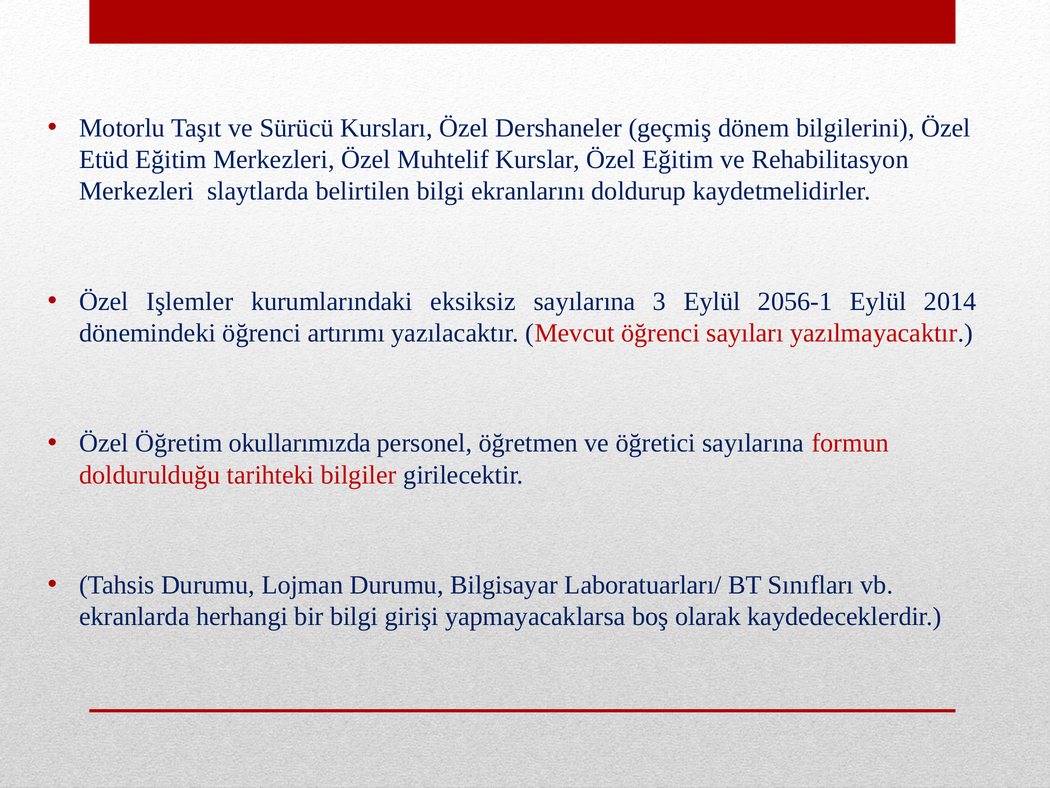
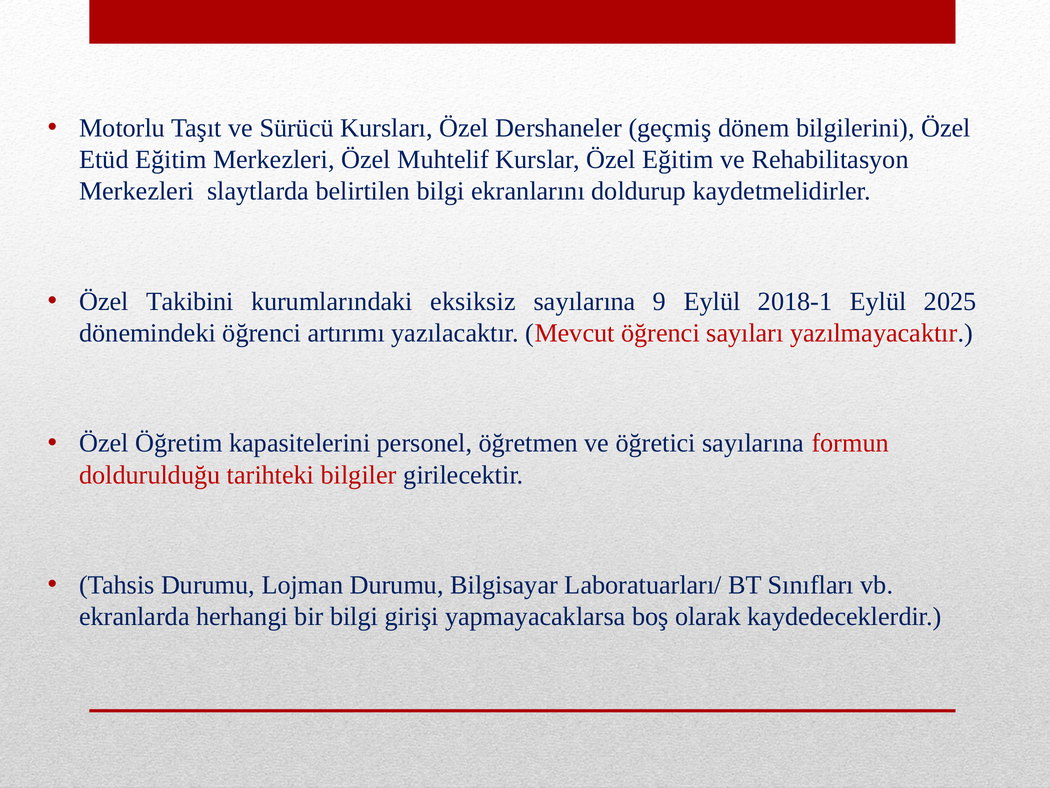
Işlemler: Işlemler -> Takibini (190, 301)
3: 3 -> 9 (660, 301)
2056-1: 2056-1 -> 2018-1 (795, 301)
2014: 2014 -> 2025 (950, 301)
okullarımızda: okullarımızda -> kapasitelerini (300, 443)
